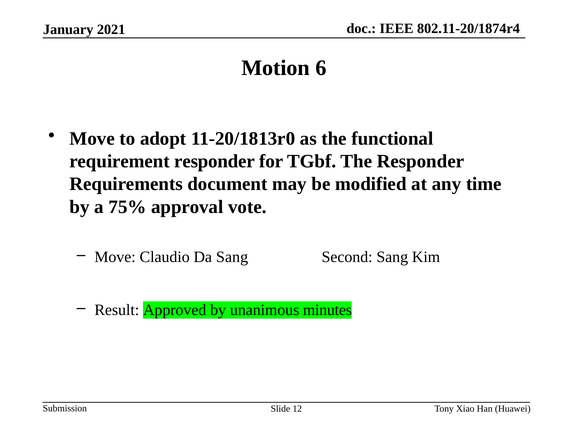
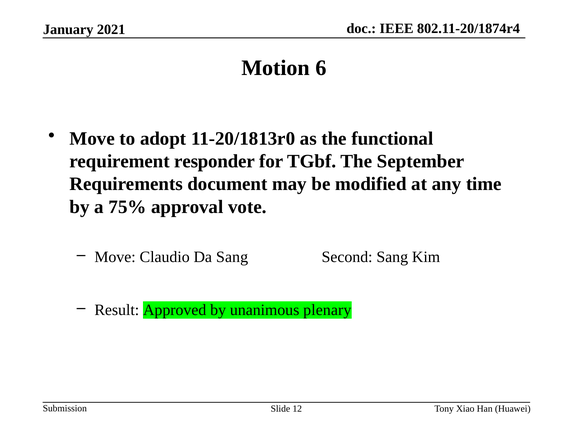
The Responder: Responder -> September (421, 161)
minutes: minutes -> plenary (327, 310)
